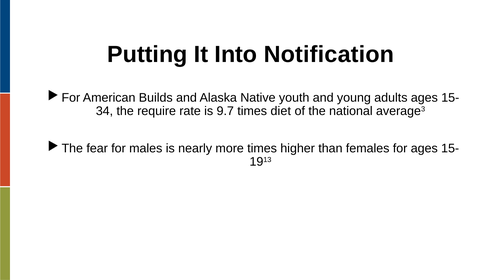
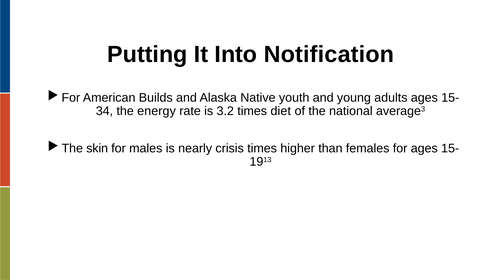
require: require -> energy (157, 111)
9.7: 9.7 -> 3.2 (225, 111)
fear: fear -> skin (97, 148)
more: more -> crisis (230, 148)
